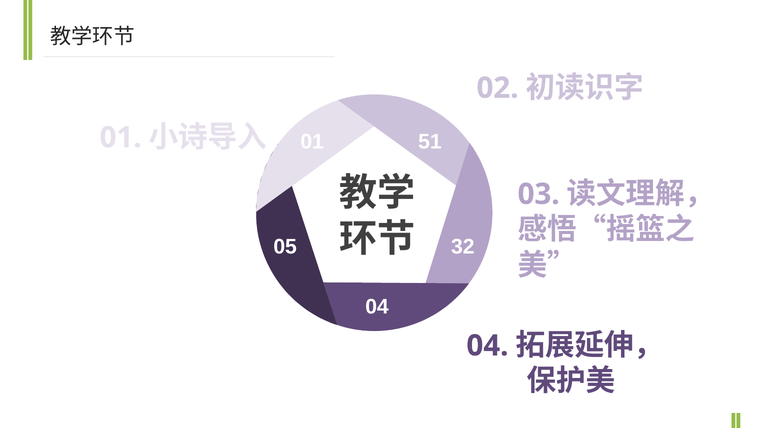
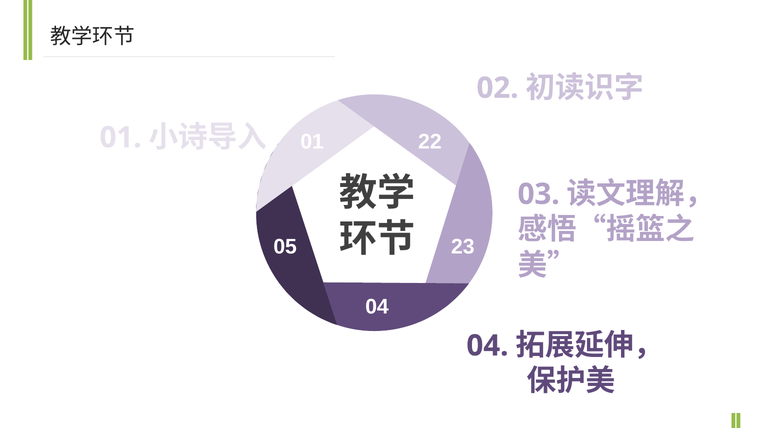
51: 51 -> 22 (430, 142)
32: 32 -> 23 (463, 246)
